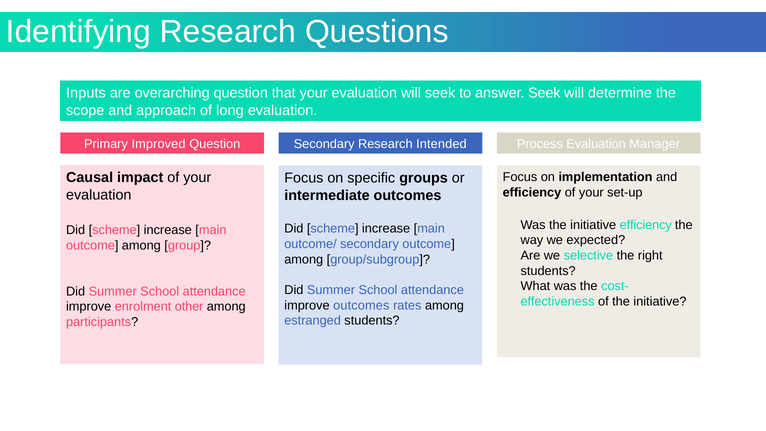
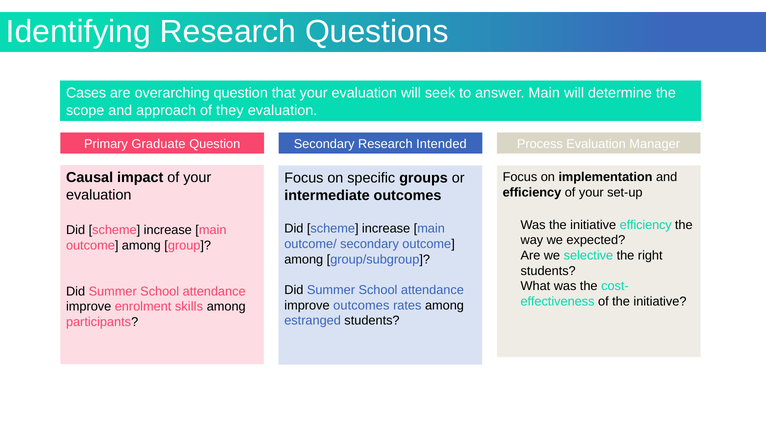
Inputs: Inputs -> Cases (86, 93)
answer Seek: Seek -> Main (544, 93)
long: long -> they (230, 110)
Improved: Improved -> Graduate (159, 144)
other: other -> skills (189, 307)
